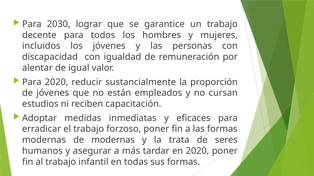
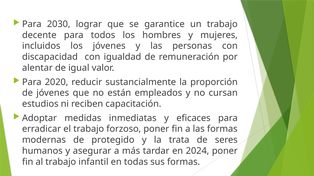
de modernas: modernas -> protegido (113, 140)
en 2020: 2020 -> 2024 (197, 151)
